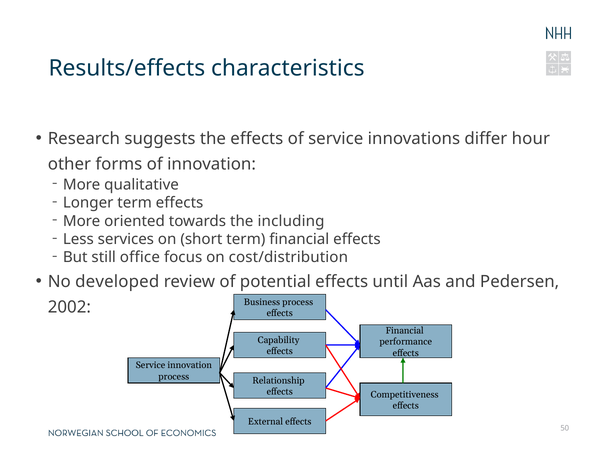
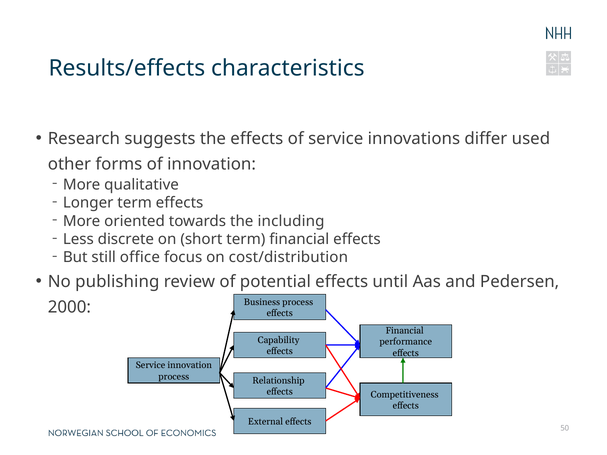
hour: hour -> used (531, 139)
services: services -> discrete (126, 239)
developed: developed -> publishing (117, 282)
2002: 2002 -> 2000 (69, 307)
